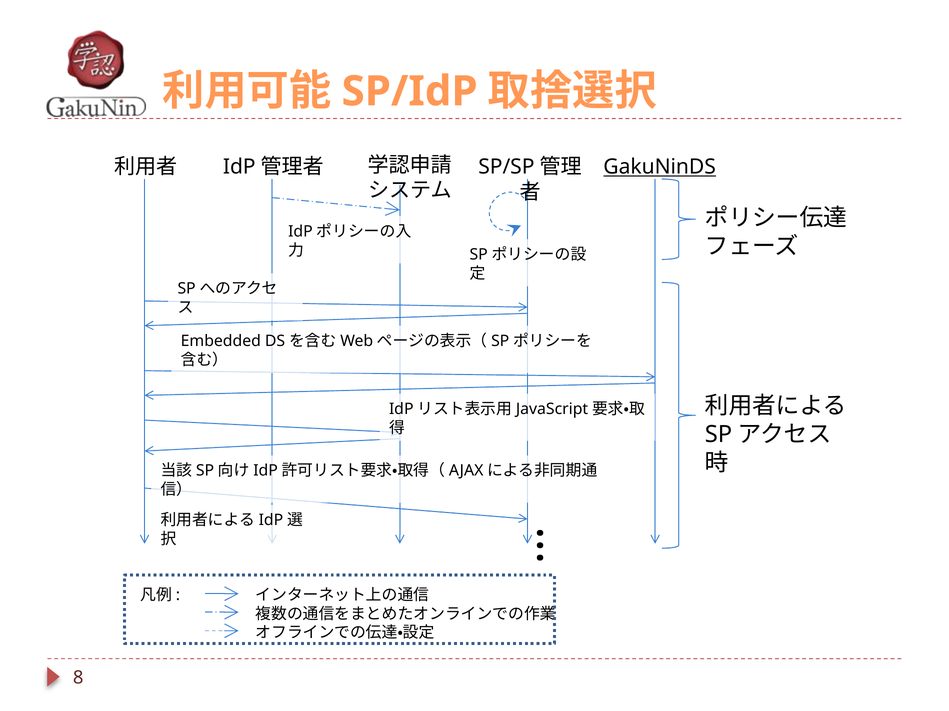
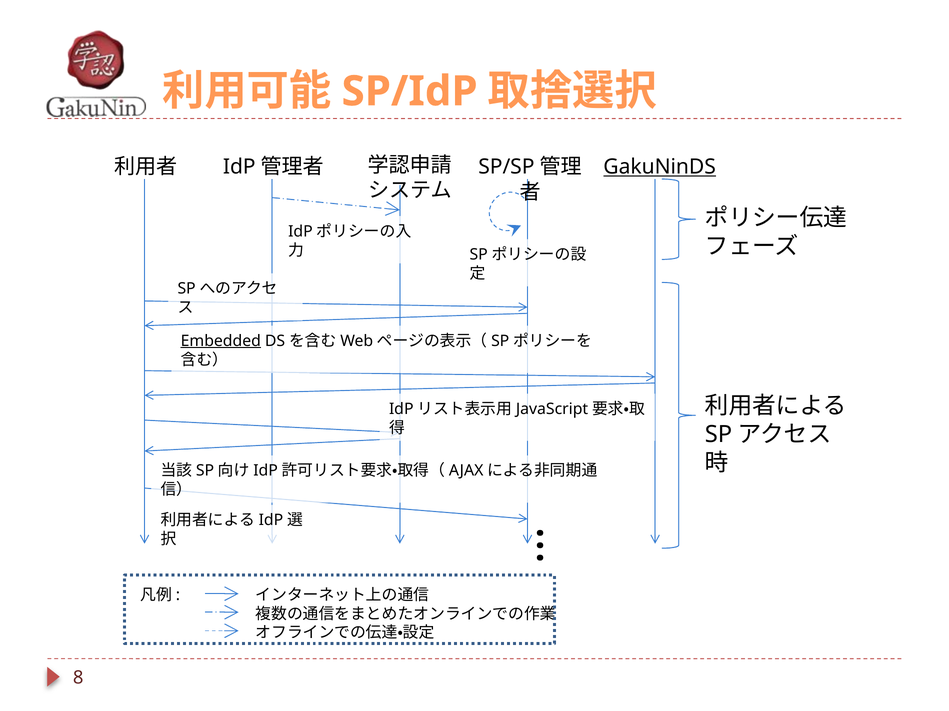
Embedded underline: none -> present (221, 341)
